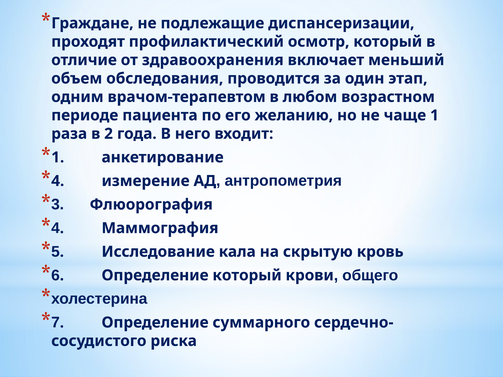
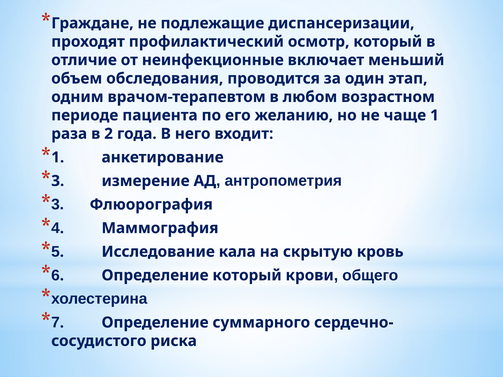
здравоохранения: здравоохранения -> неинфекционные (213, 60)
4: 4 -> 3 (58, 181)
